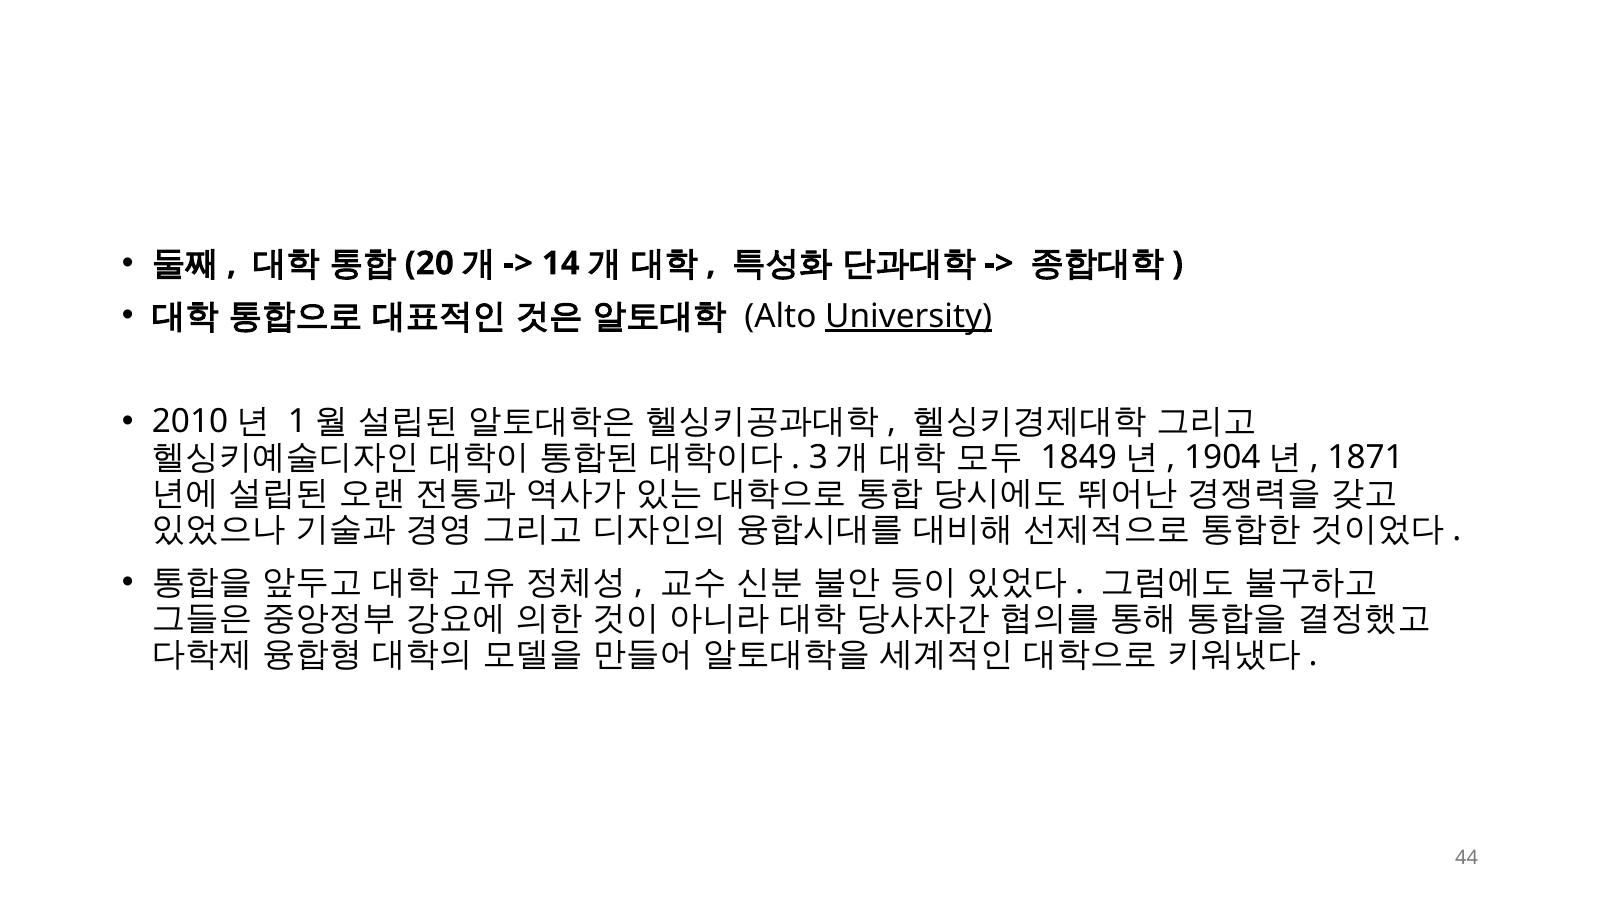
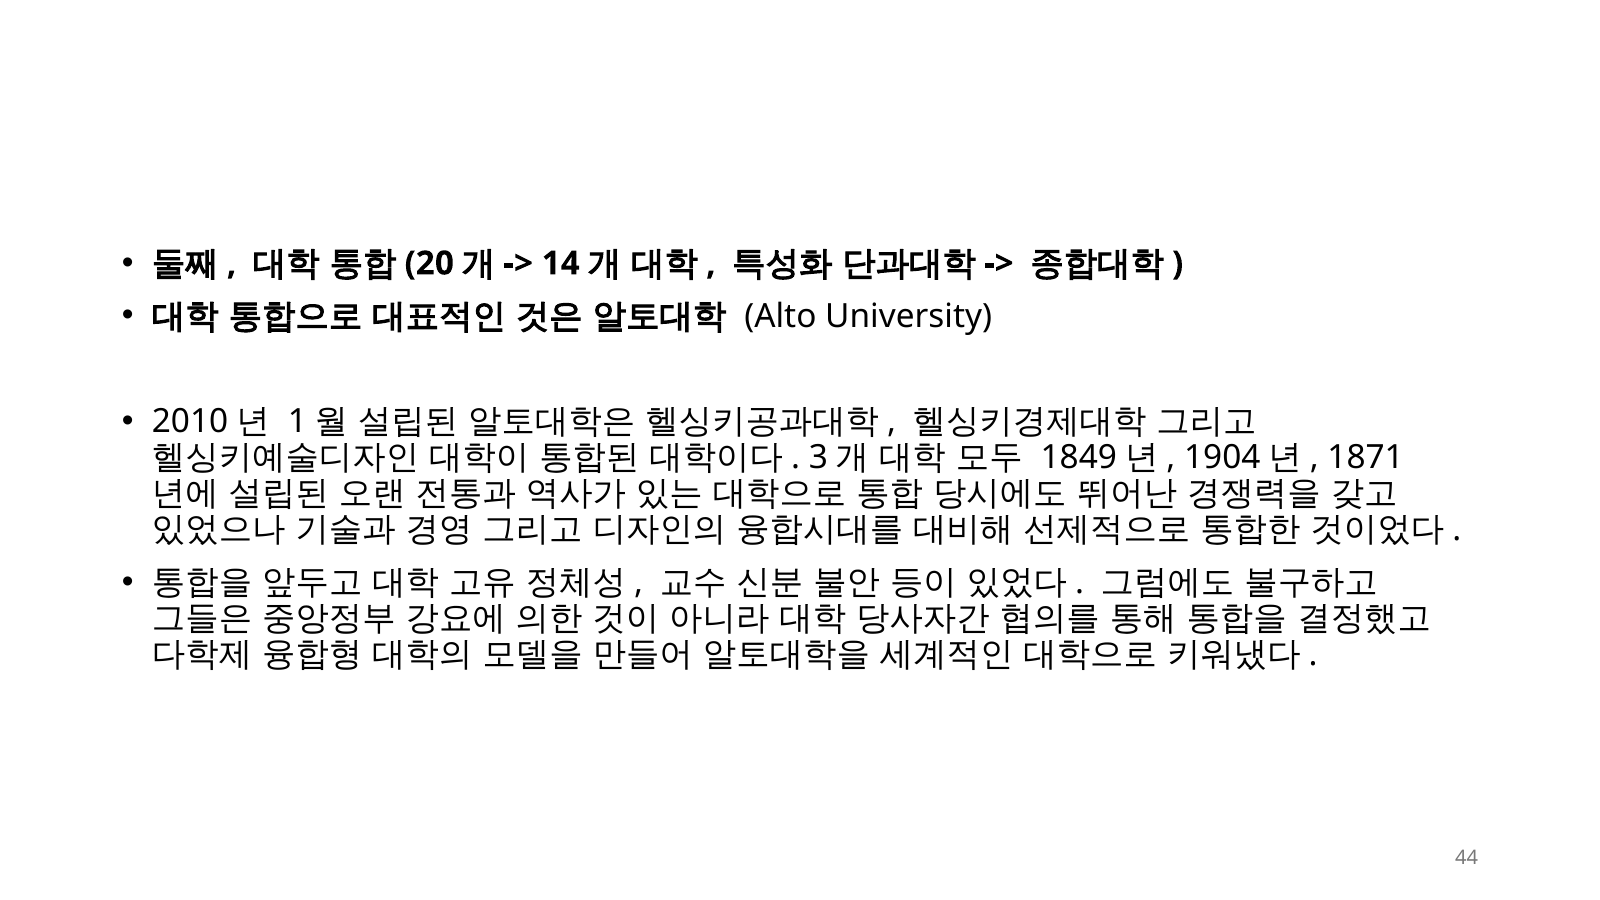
University underline: present -> none (909, 316)
